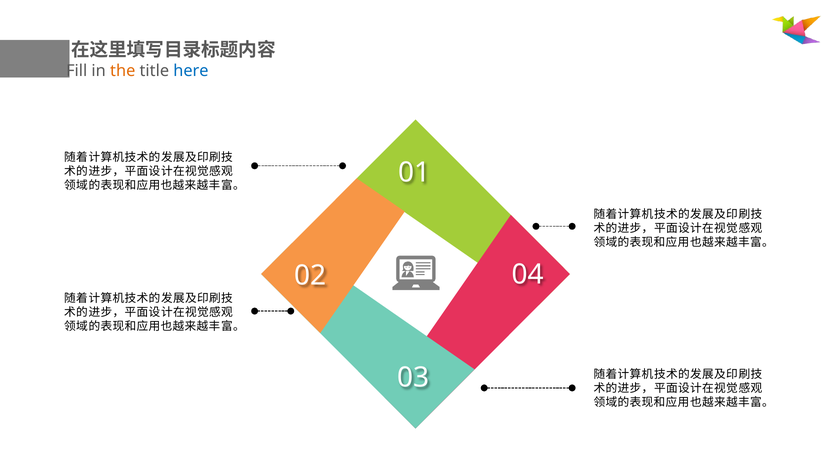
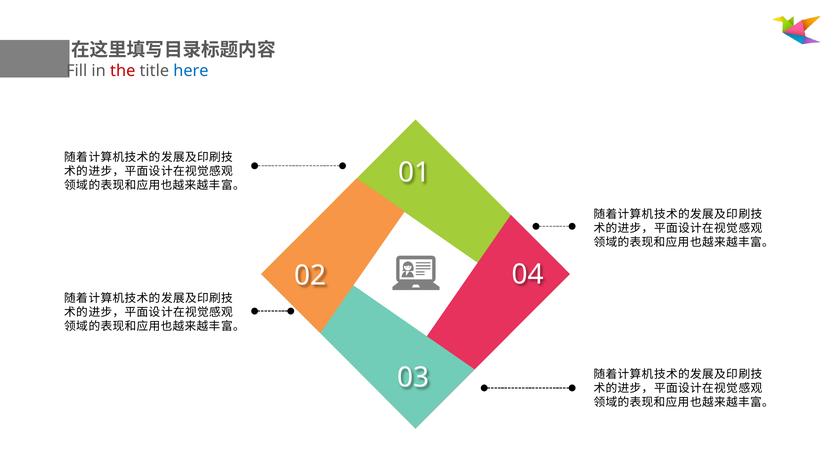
the colour: orange -> red (123, 71)
